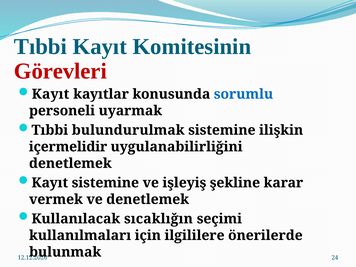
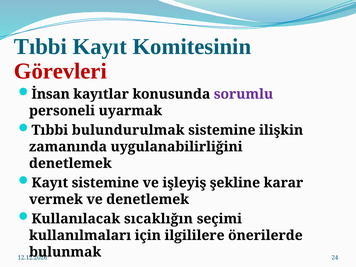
Kayıt: Kayıt -> İnsan (51, 94)
sorumlu colour: blue -> purple (244, 94)
içermelidir: içermelidir -> zamanında (68, 147)
